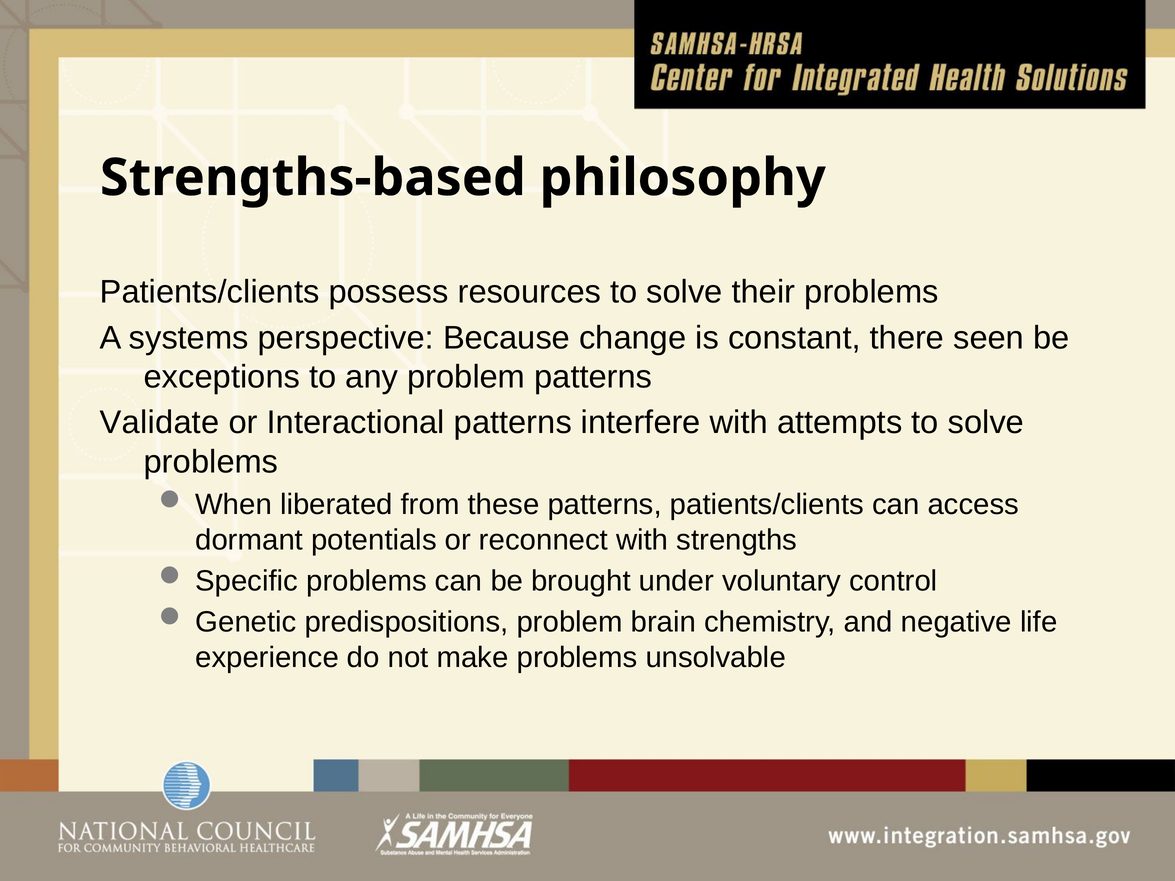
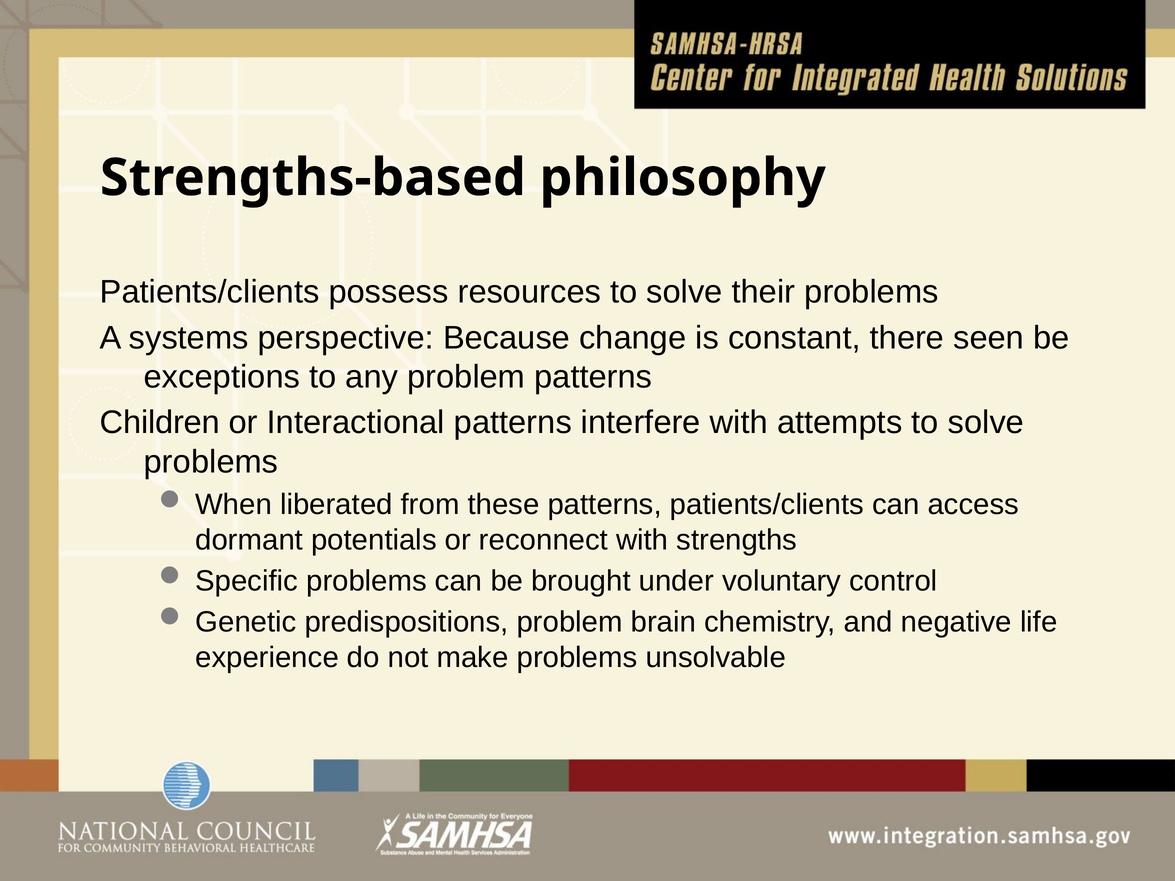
Validate: Validate -> Children (160, 423)
